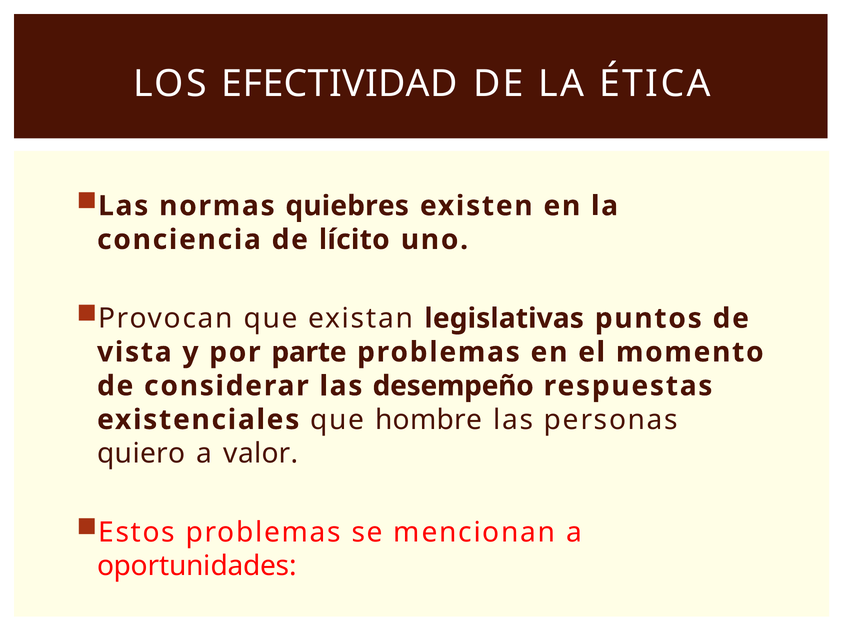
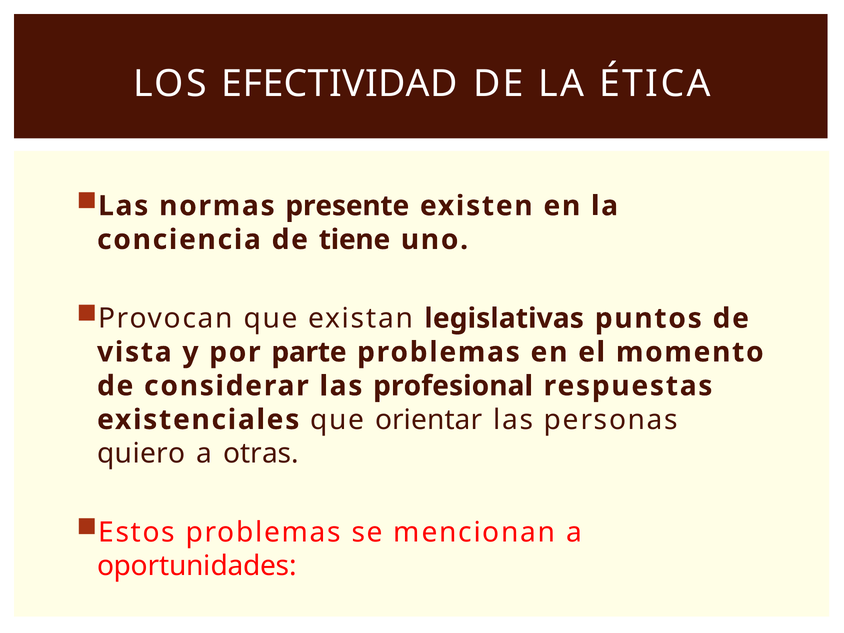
quiebres: quiebres -> presente (347, 206)
lícito: lícito -> tiene (355, 240)
desempeño: desempeño -> profesional (453, 386)
hombre: hombre -> orientar (429, 420)
valor: valor -> otras (261, 453)
